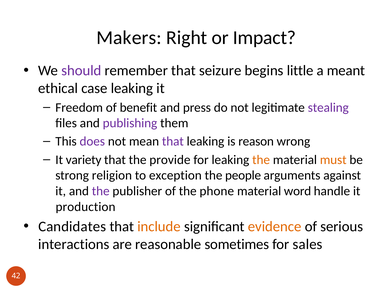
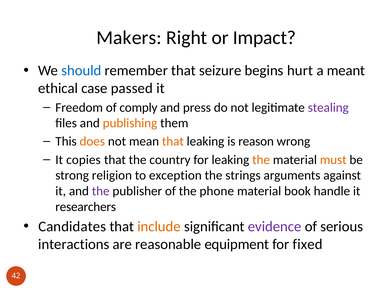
should colour: purple -> blue (81, 71)
little: little -> hurt (300, 71)
case leaking: leaking -> passed (132, 88)
benefit: benefit -> comply (138, 107)
publishing colour: purple -> orange (130, 123)
does colour: purple -> orange (92, 141)
that colour: purple -> orange (173, 141)
variety: variety -> copies (83, 160)
provide: provide -> country (170, 160)
people: people -> strings (243, 175)
word: word -> book (297, 191)
production: production -> researchers (86, 207)
evidence colour: orange -> purple (275, 227)
sometimes: sometimes -> equipment (237, 244)
sales: sales -> fixed (308, 244)
